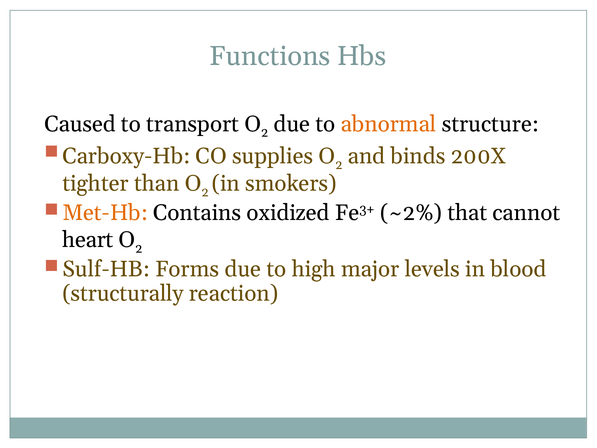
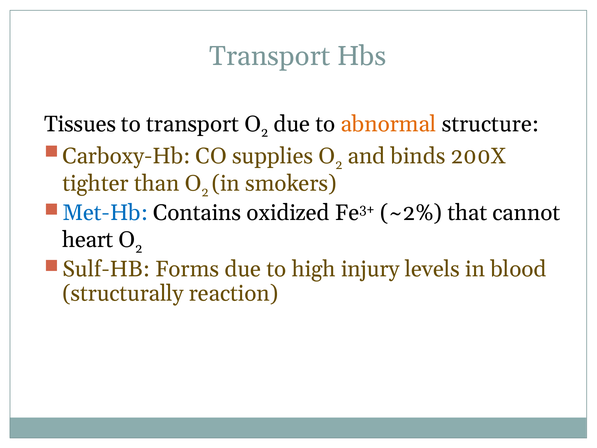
Functions: Functions -> Transport (270, 56)
Caused: Caused -> Tissues (80, 124)
Met-Hb colour: orange -> blue (105, 213)
major: major -> injury (370, 269)
